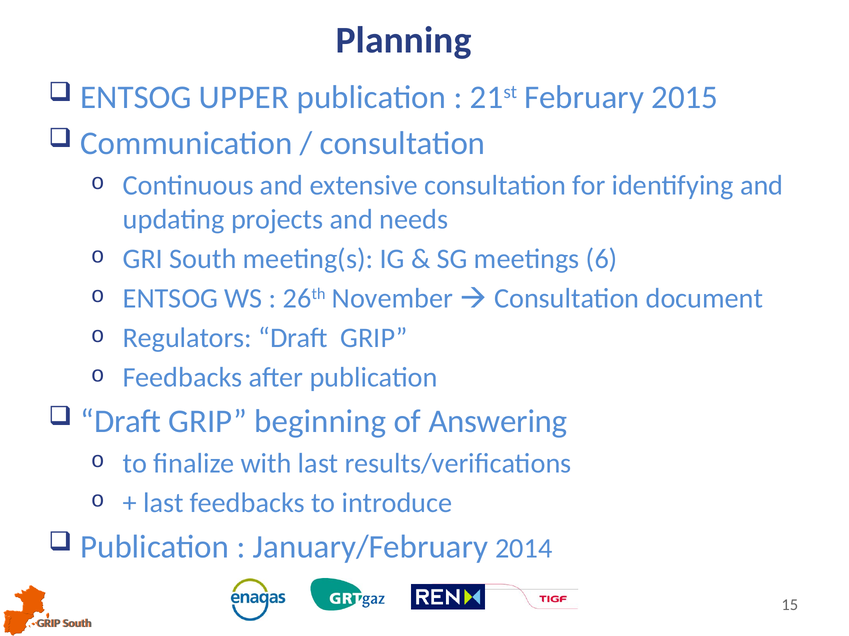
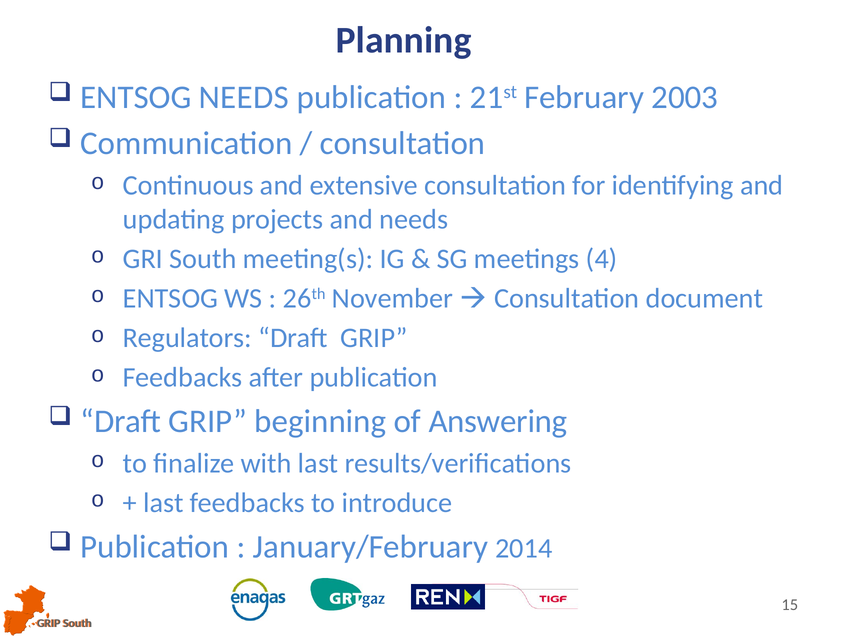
ENTSOG UPPER: UPPER -> NEEDS (244, 97)
2015: 2015 -> 2003 (685, 97)
6: 6 -> 4 (602, 259)
